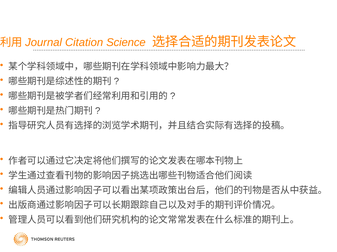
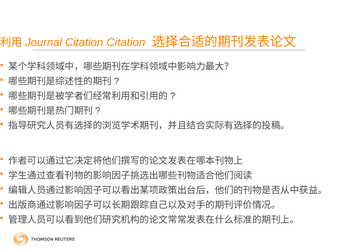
Citation Science: Science -> Citation (126, 43)
